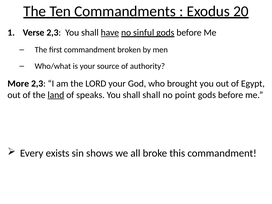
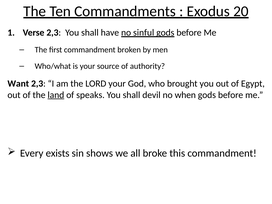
have underline: present -> none (110, 33)
More: More -> Want (18, 84)
shall shall: shall -> devil (151, 95)
point: point -> when (185, 95)
